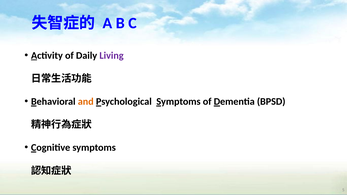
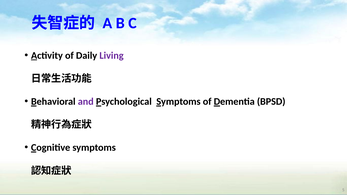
and colour: orange -> purple (86, 102)
